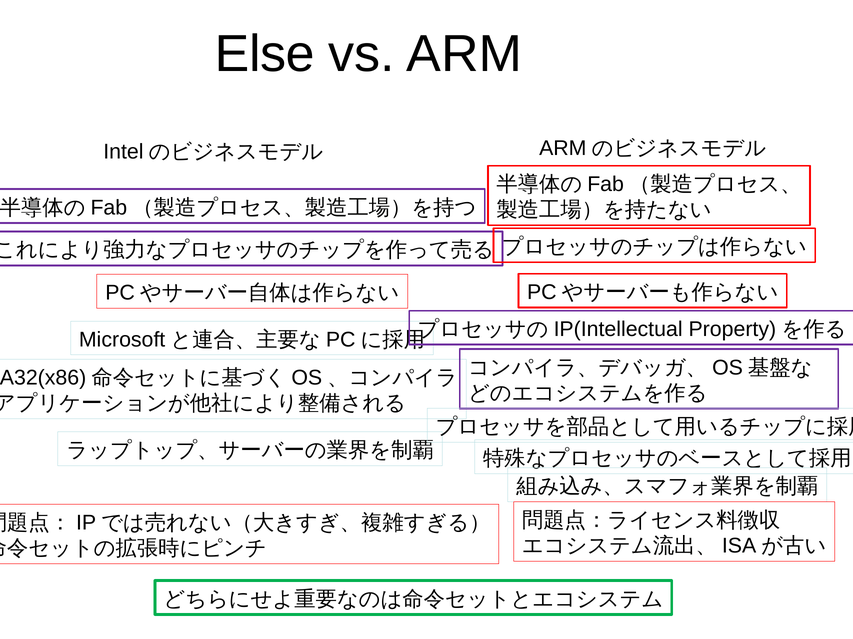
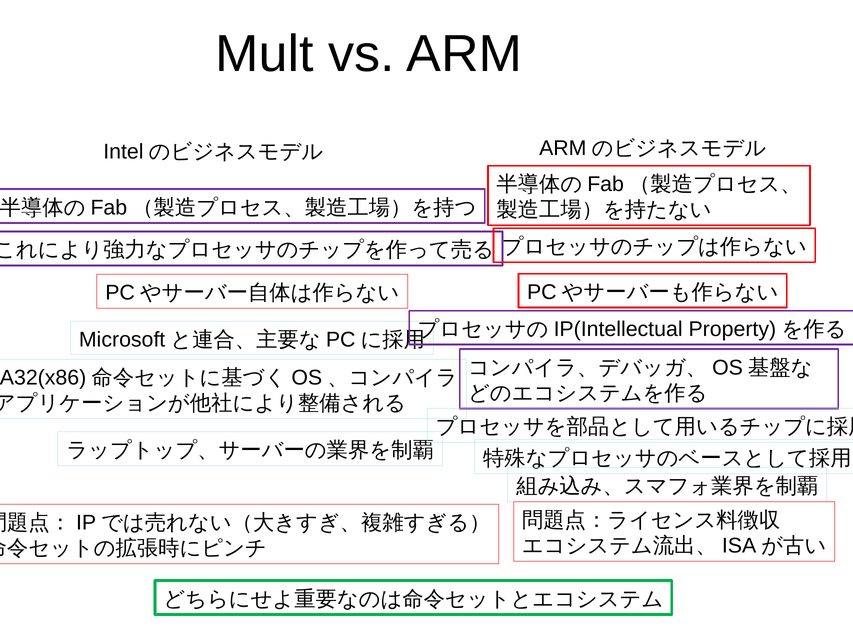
Else: Else -> Mult (264, 54)
